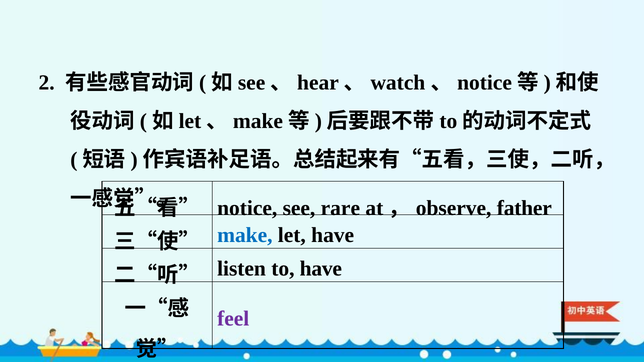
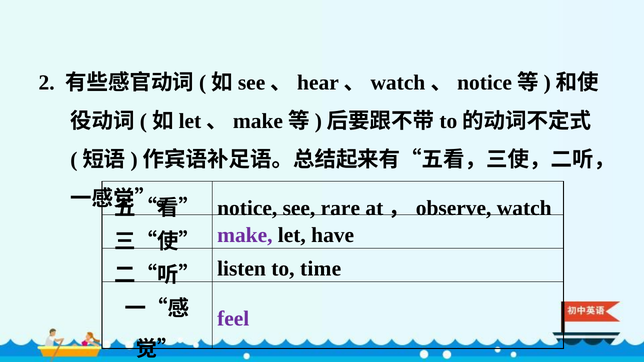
father: father -> watch (524, 208)
make colour: blue -> purple (245, 235)
to have: have -> time (321, 269)
